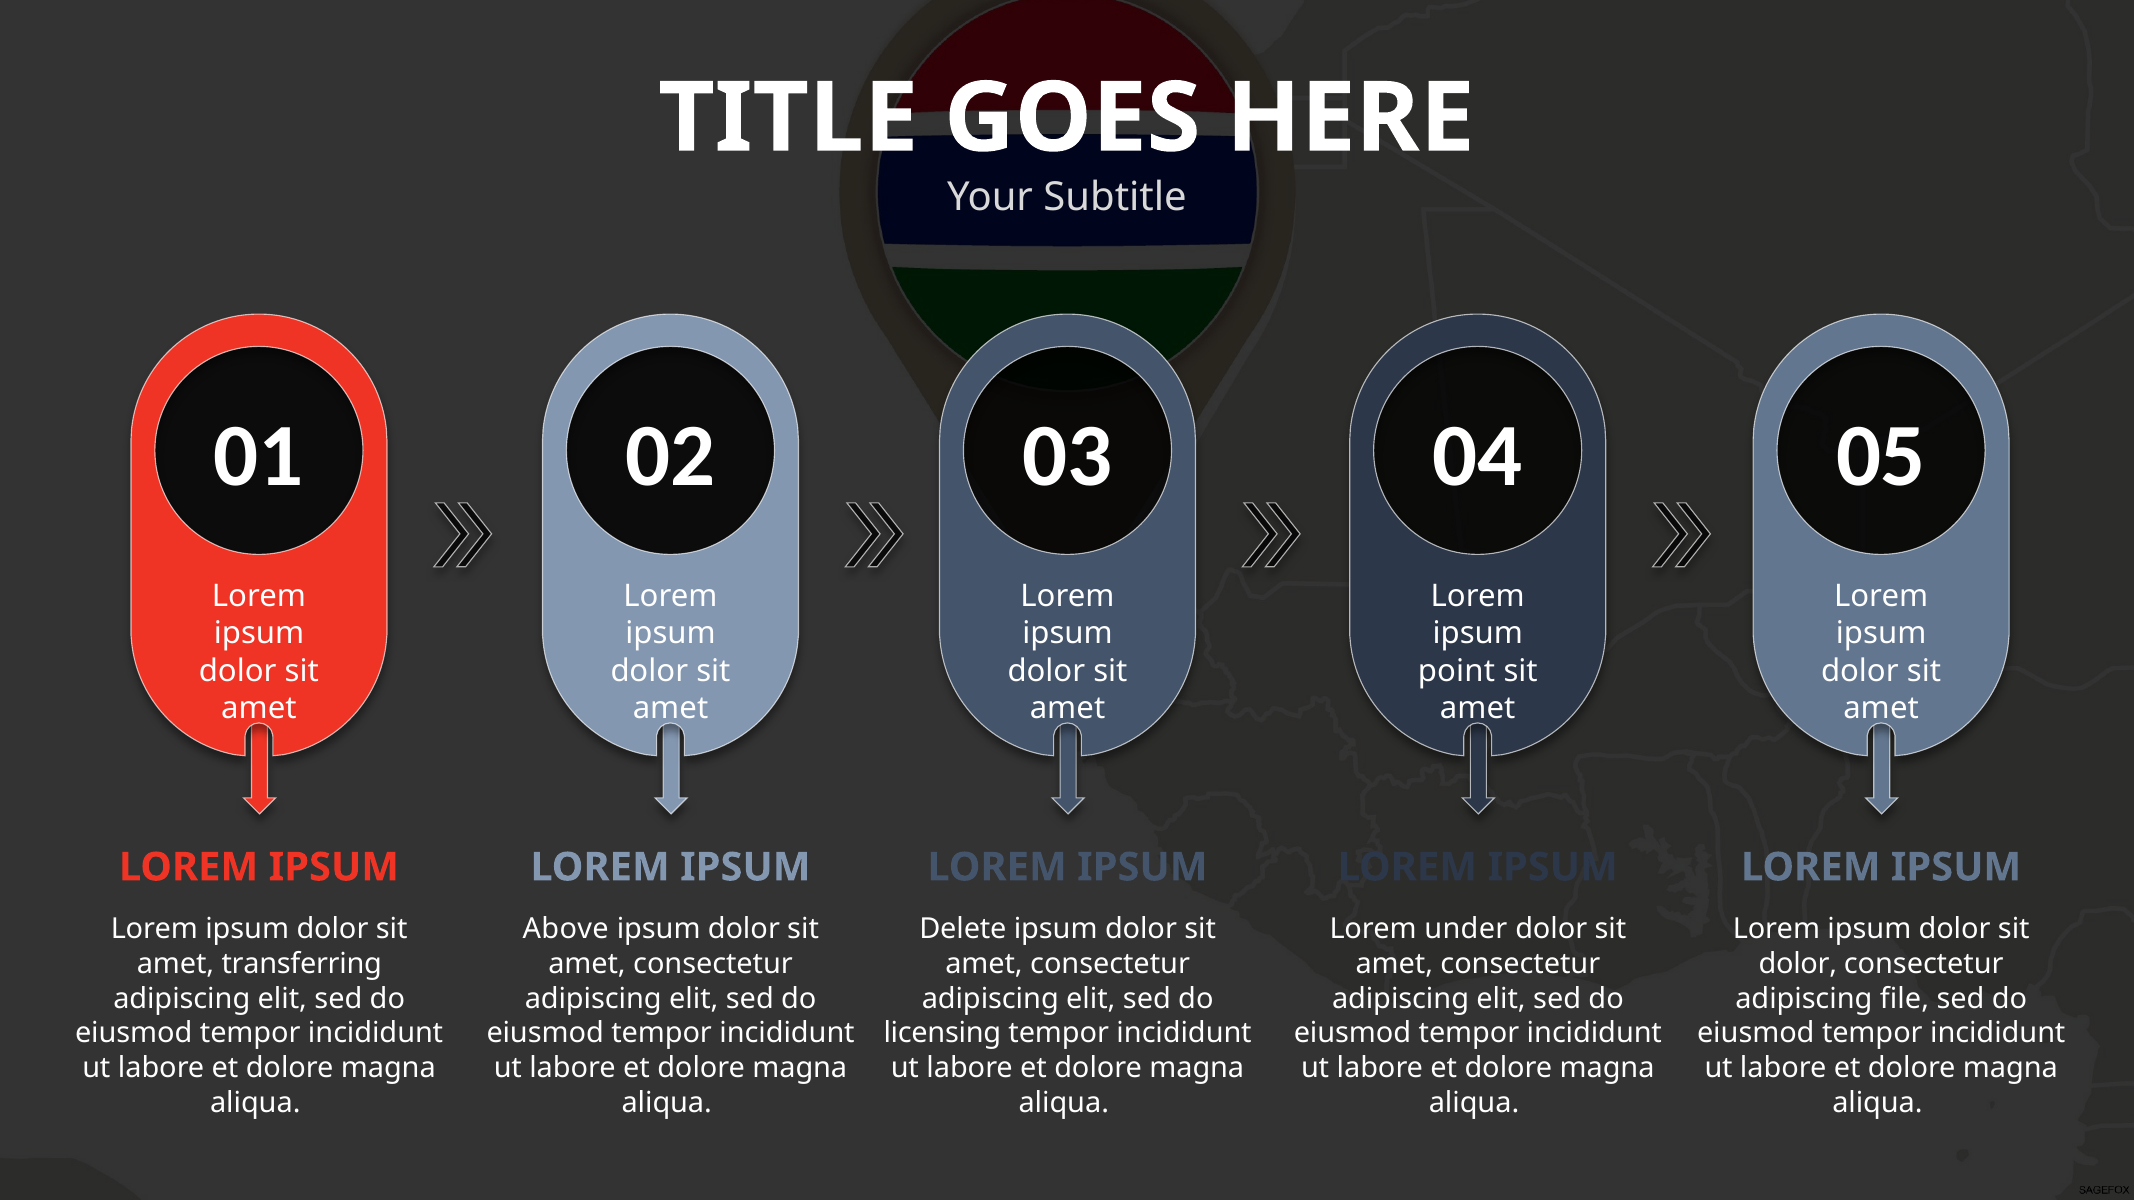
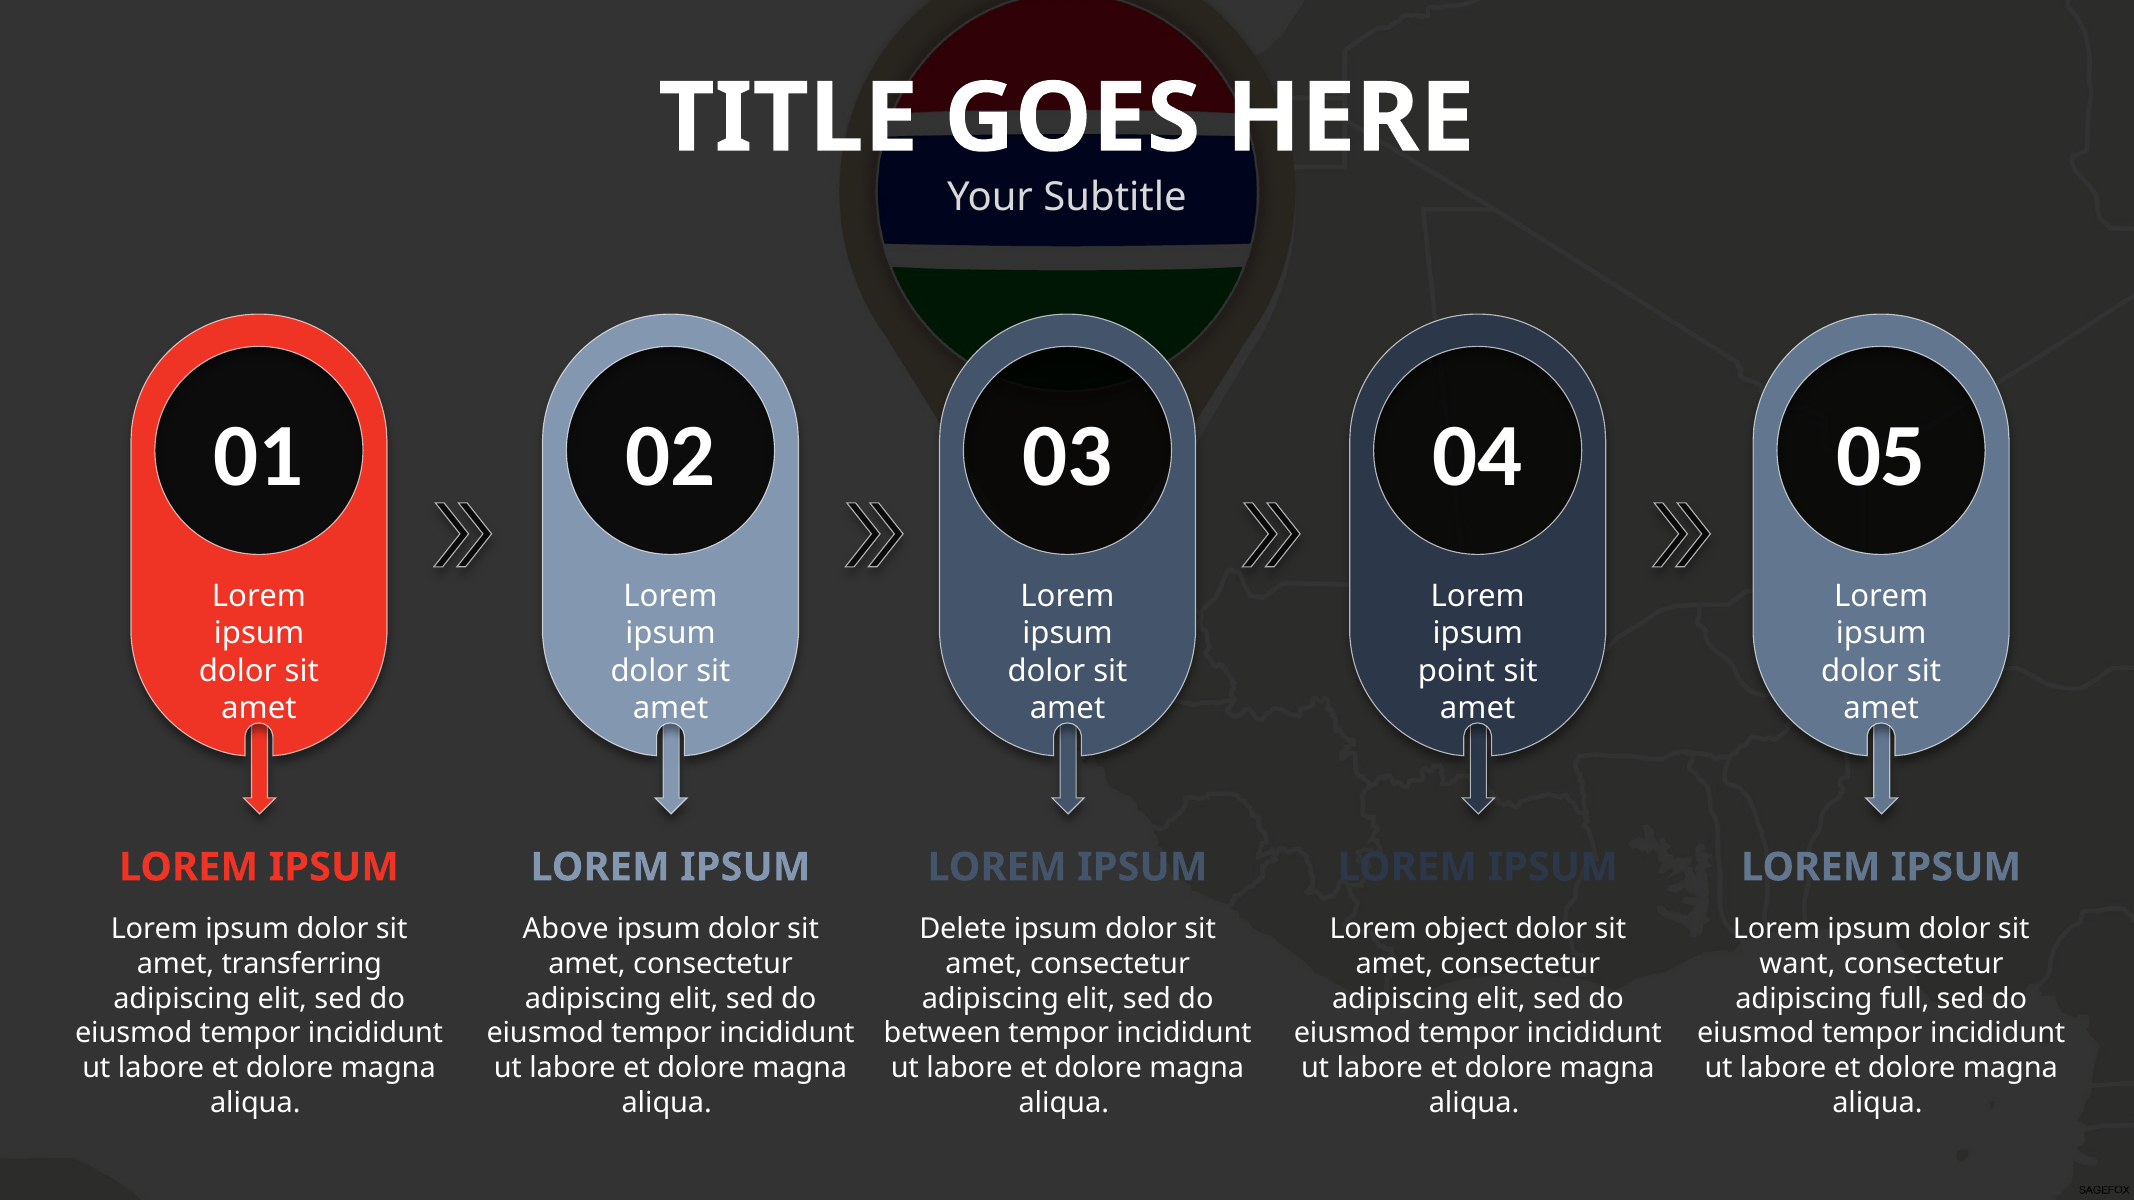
under: under -> object (1466, 929)
dolor: dolor -> want (1798, 964)
file: file -> full (1905, 999)
licensing: licensing -> between (942, 1034)
